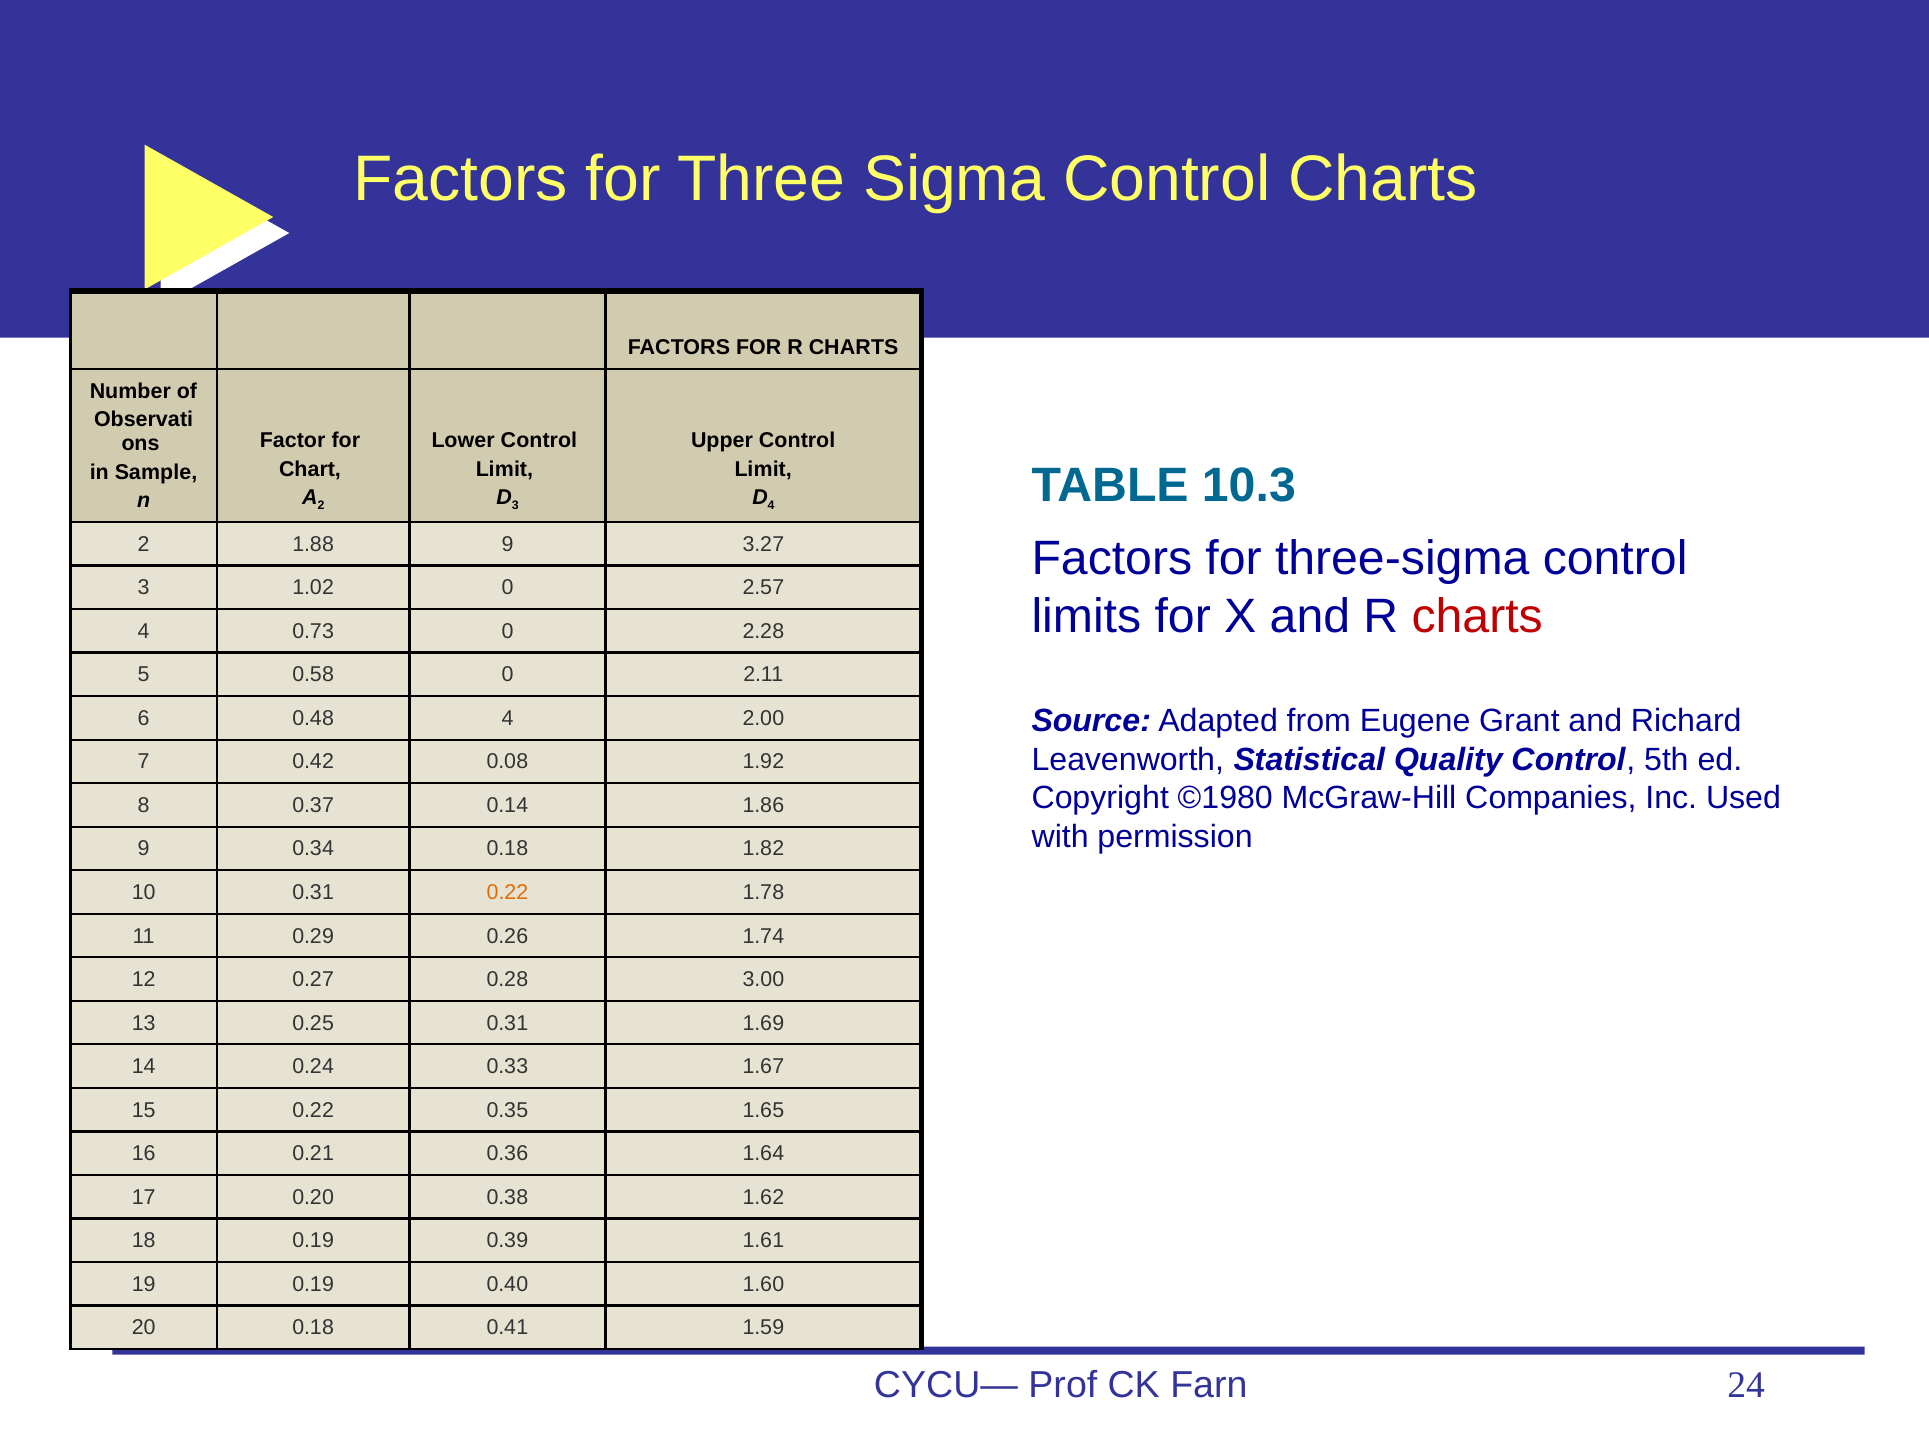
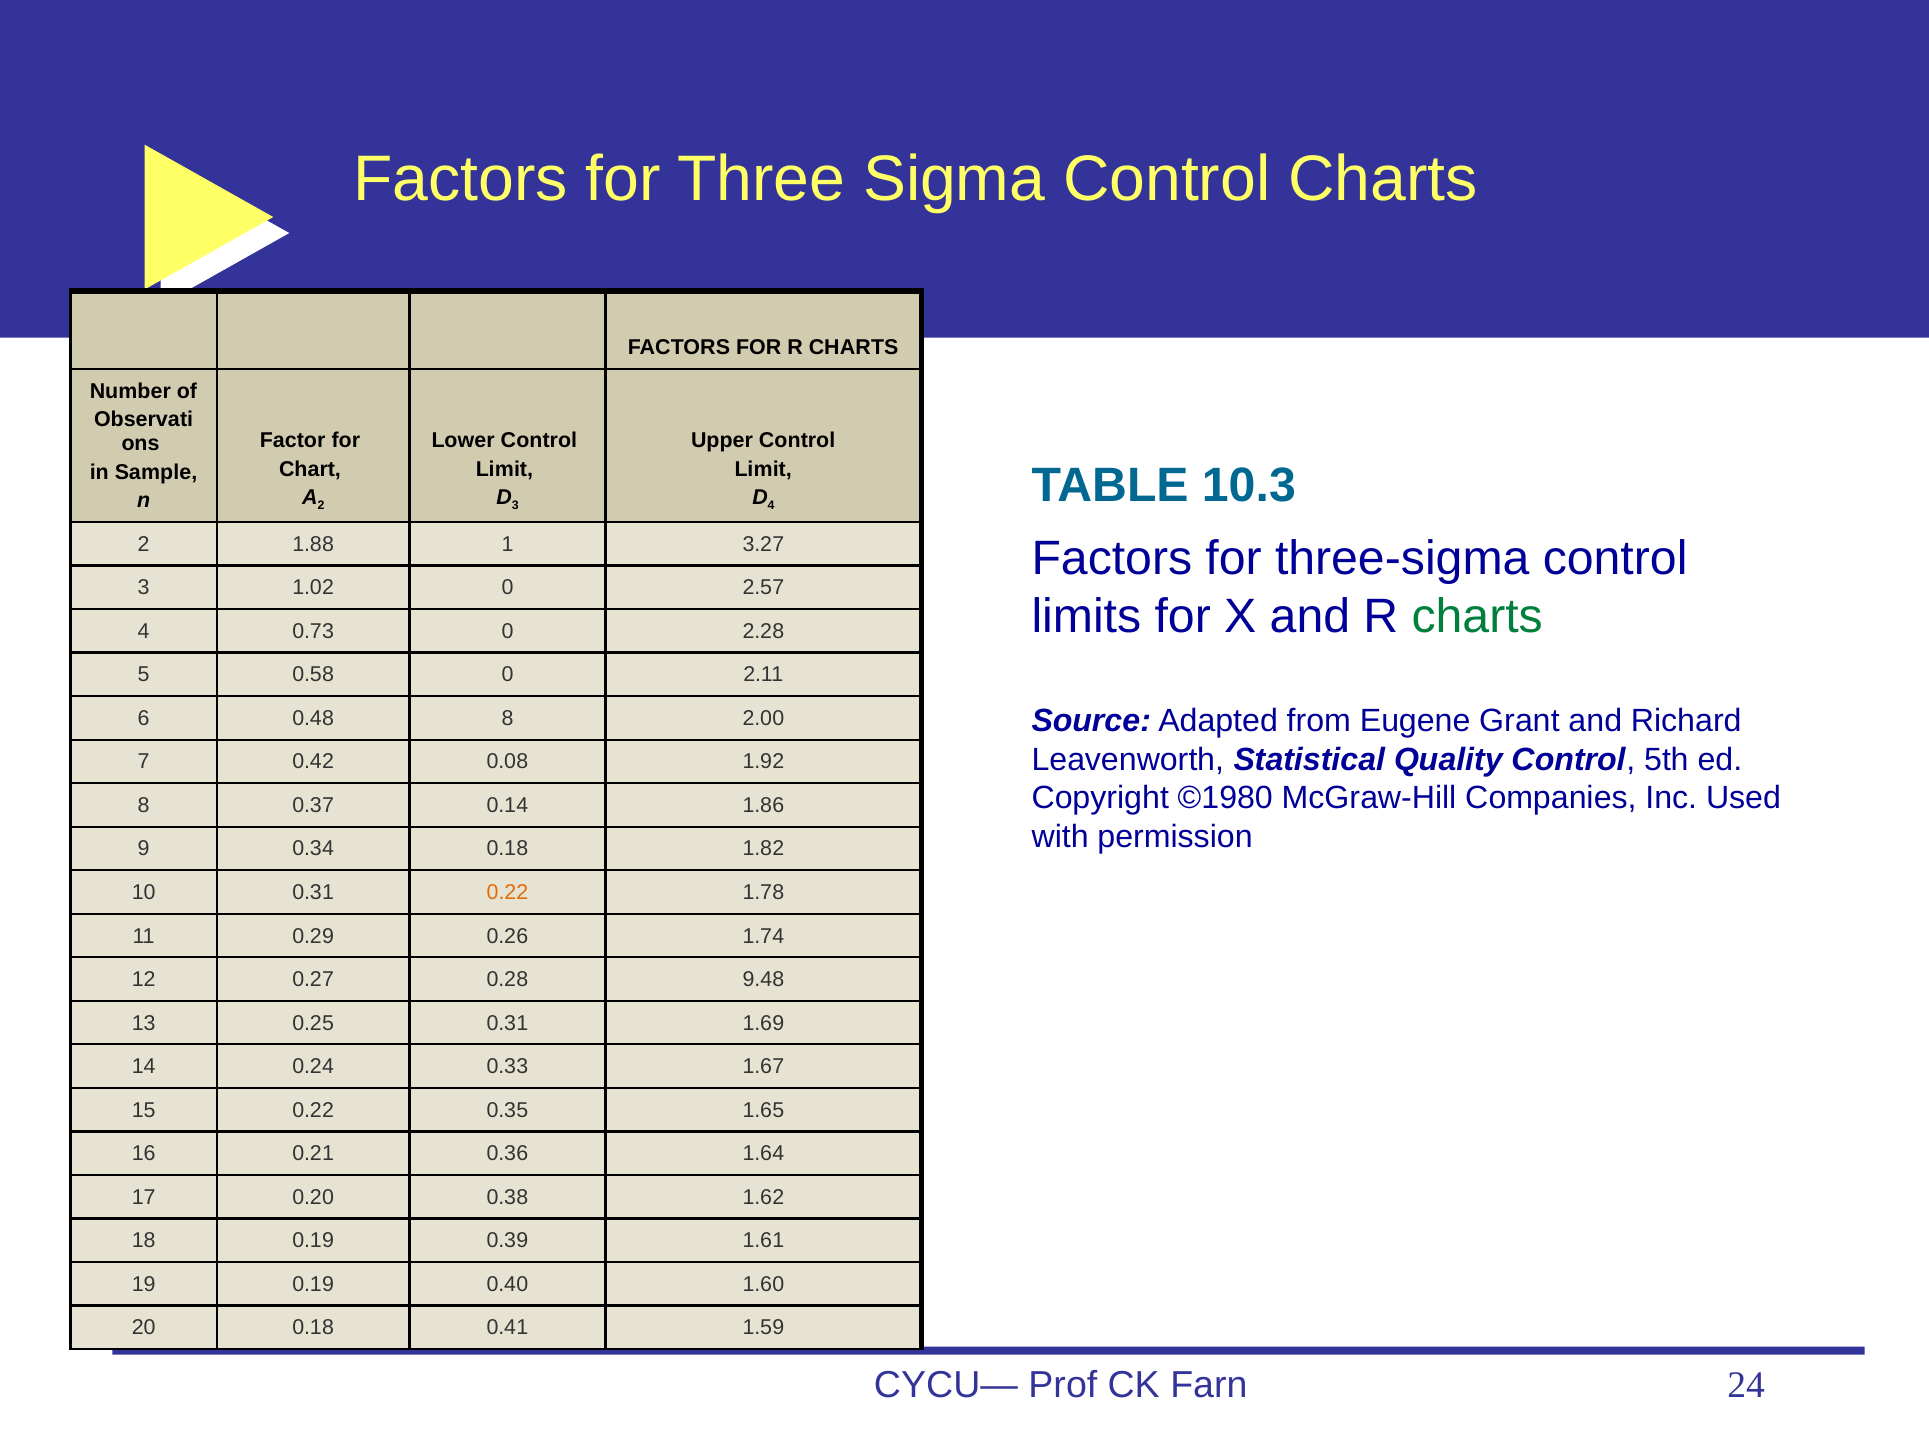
1.88 9: 9 -> 1 (507, 544)
charts colour: red -> green (1477, 616)
0.48 4: 4 -> 8 (507, 718)
3.00: 3.00 -> 9.48 (763, 979)
